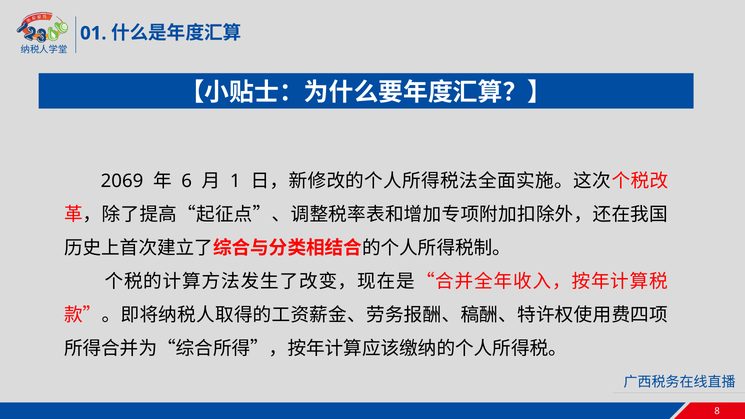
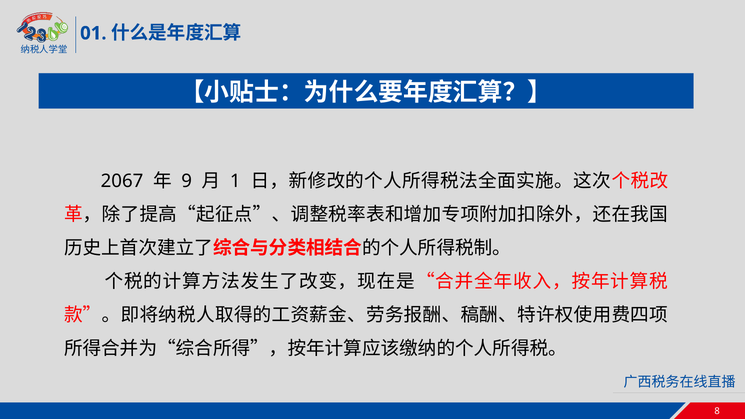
2069: 2069 -> 2067 (122, 181)
6: 6 -> 9 (187, 181)
